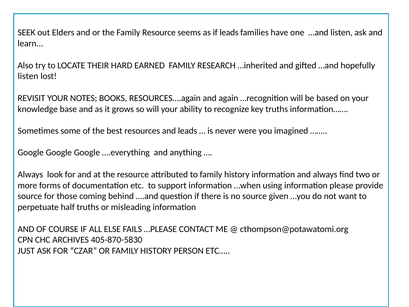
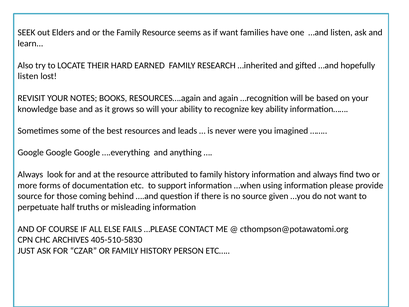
if leads: leads -> want (229, 33)
key truths: truths -> ability (277, 109)
405-870-5830: 405-870-5830 -> 405-510-5830 (117, 240)
